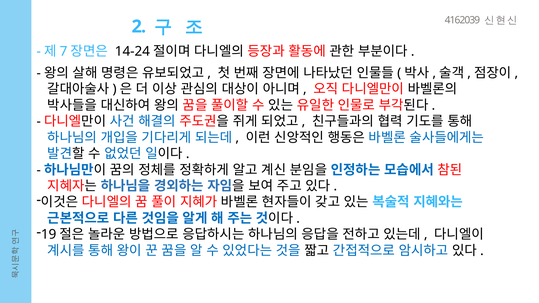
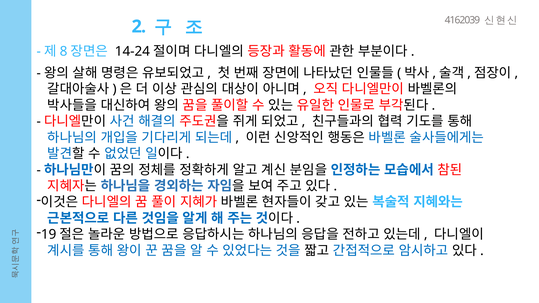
7: 7 -> 8 (64, 51)
